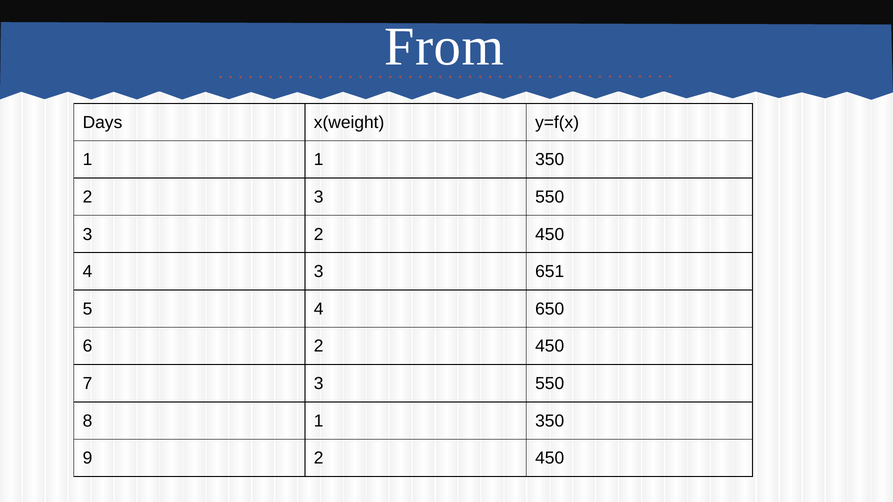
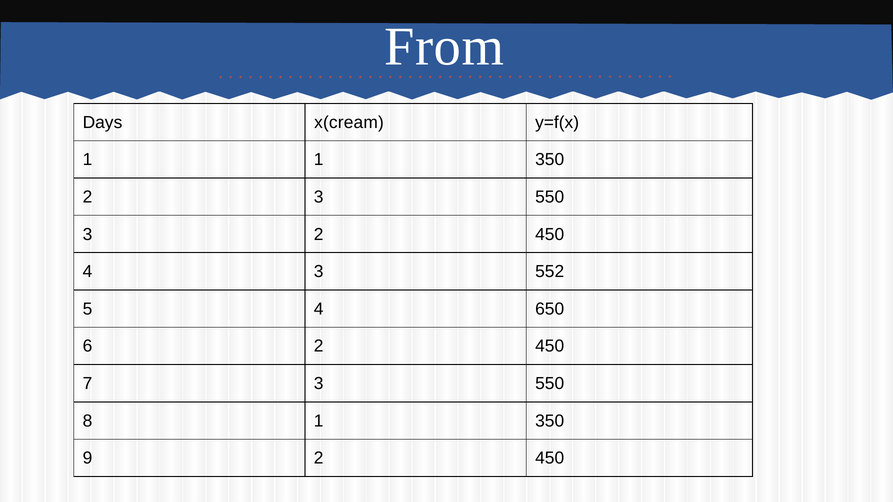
x(weight: x(weight -> x(cream (349, 122)
651: 651 -> 552 (550, 272)
